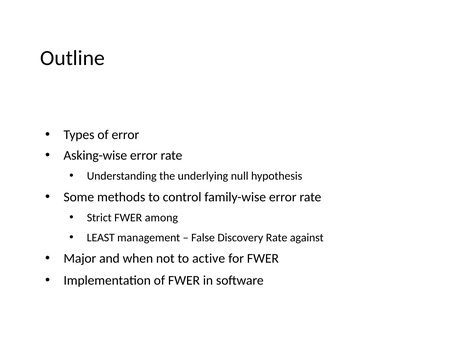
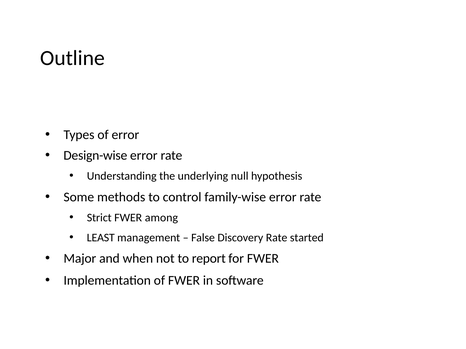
Asking-wise: Asking-wise -> Design-wise (95, 156)
against: against -> started (307, 238)
active: active -> report (209, 259)
